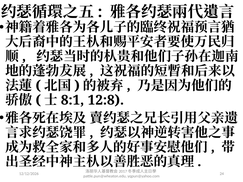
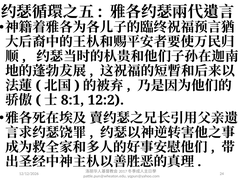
12:8: 12:8 -> 12:2 (106, 100)
